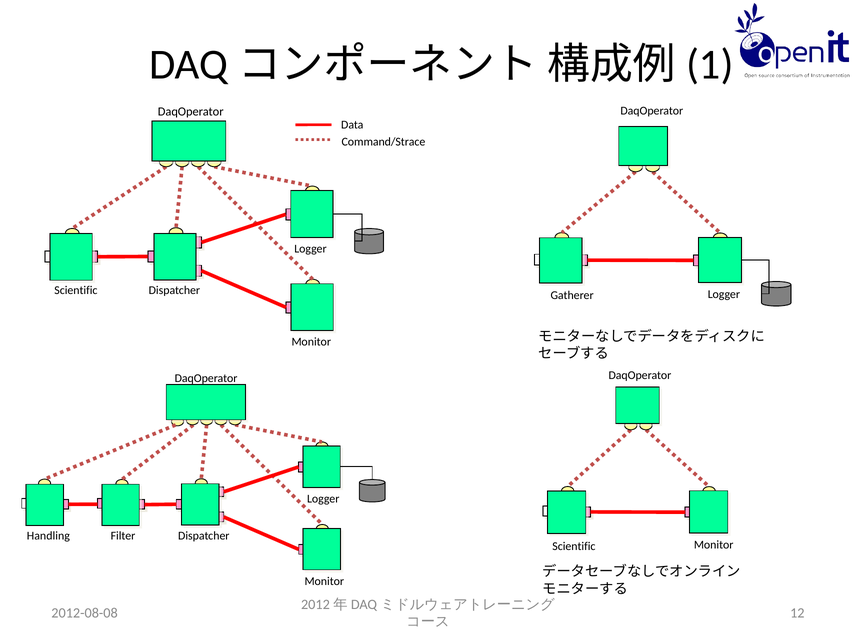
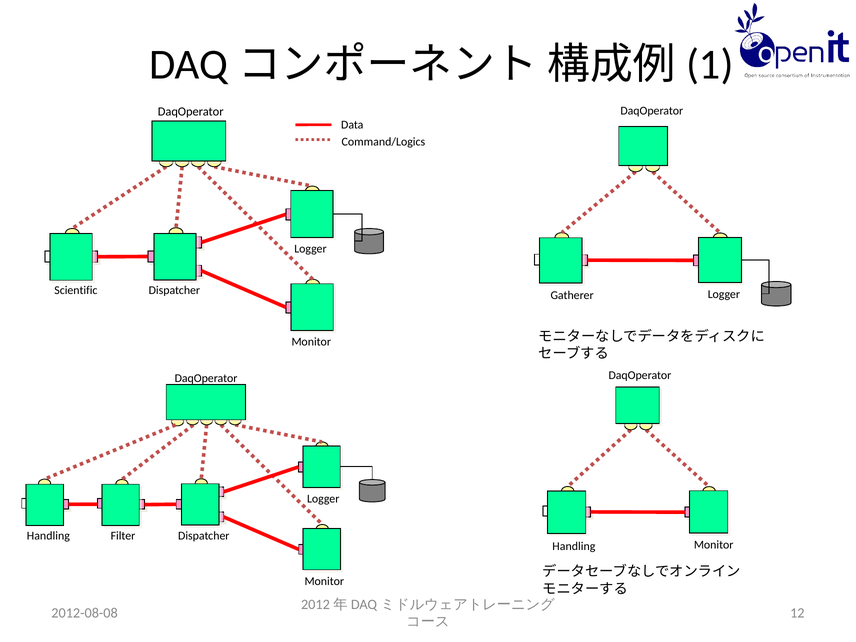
Command/Strace: Command/Strace -> Command/Logics (383, 142)
Scientific: Scientific -> Handling (574, 546)
